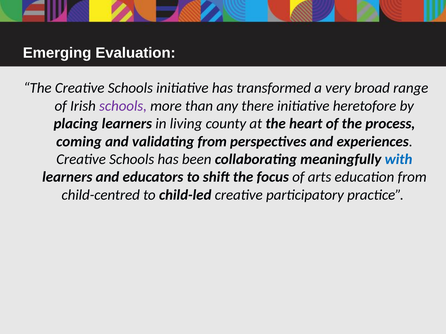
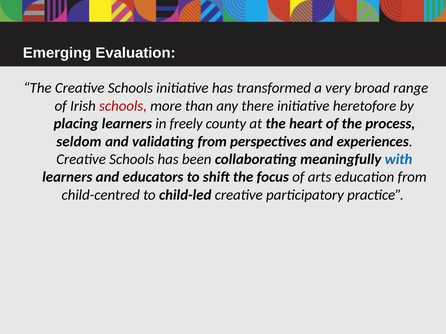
schools colour: purple -> red (123, 106)
living: living -> freely (186, 124)
coming: coming -> seldom (79, 142)
